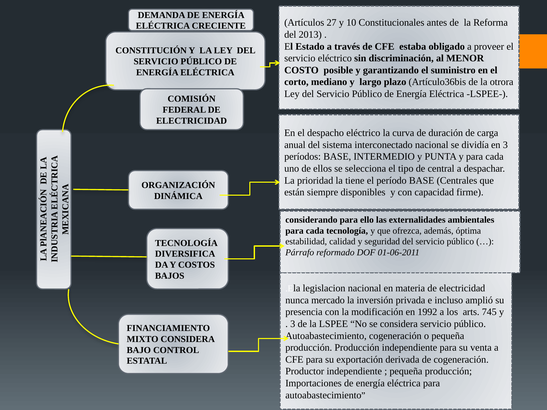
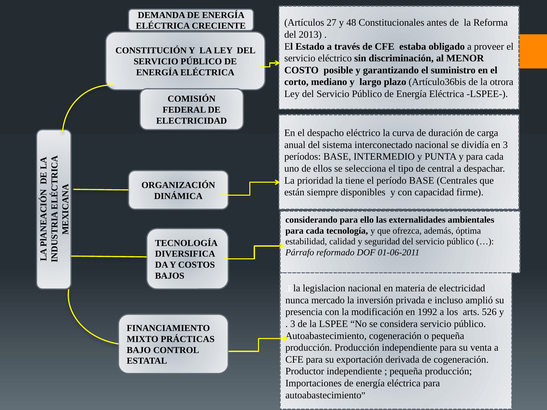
10: 10 -> 48 (351, 23)
745: 745 -> 526 (489, 312)
MIXTO CONSIDERA: CONSIDERA -> PRÁCTICAS (188, 339)
